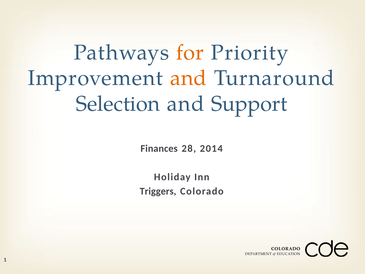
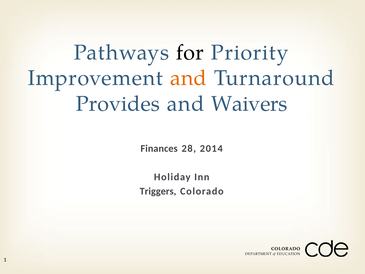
for colour: orange -> black (190, 53)
Selection: Selection -> Provides (118, 104)
Support: Support -> Waivers (249, 104)
